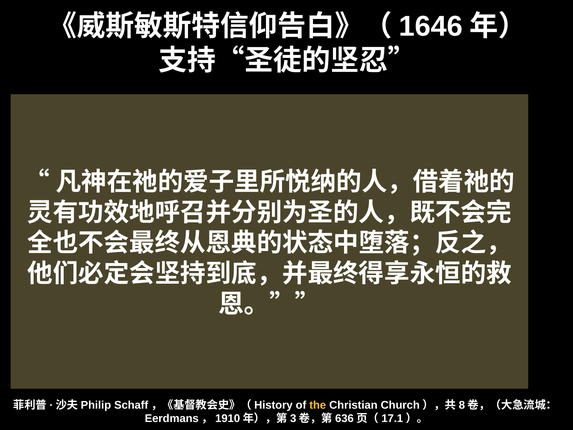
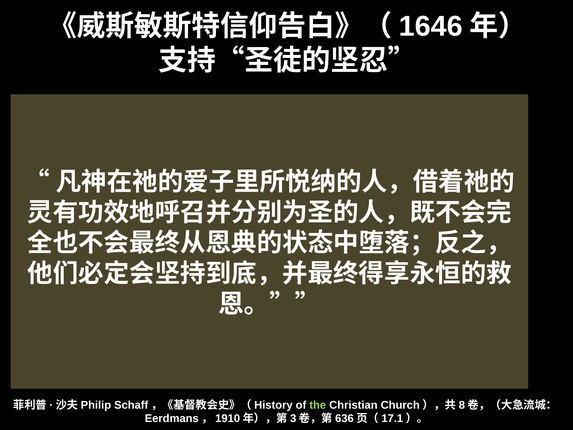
the colour: yellow -> light green (318, 405)
